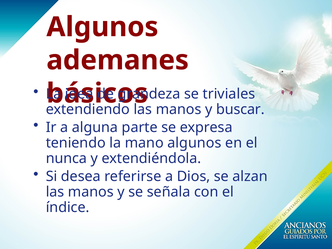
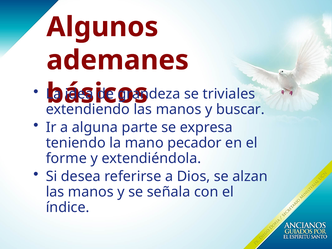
mano algunos: algunos -> pecador (195, 143)
nunca: nunca -> forme (66, 158)
